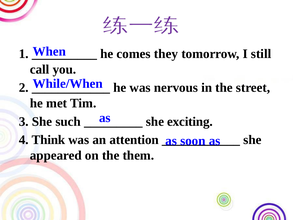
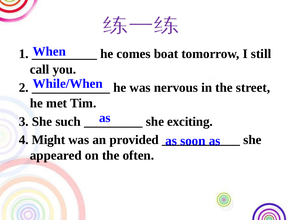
they: they -> boat (166, 54)
Think: Think -> Might (48, 140)
attention: attention -> provided (134, 140)
them: them -> often (138, 155)
